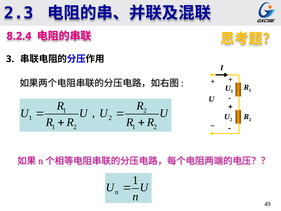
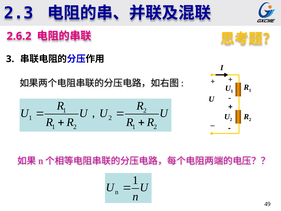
8.2.4: 8.2.4 -> 2.6.2 (19, 36)
